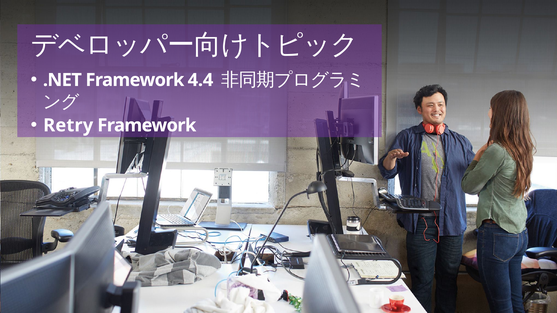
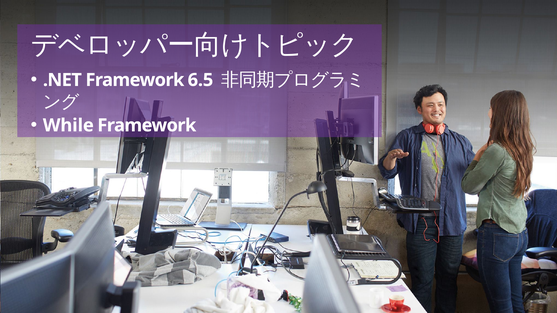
4.4: 4.4 -> 6.5 (200, 80)
Retry: Retry -> While (68, 125)
